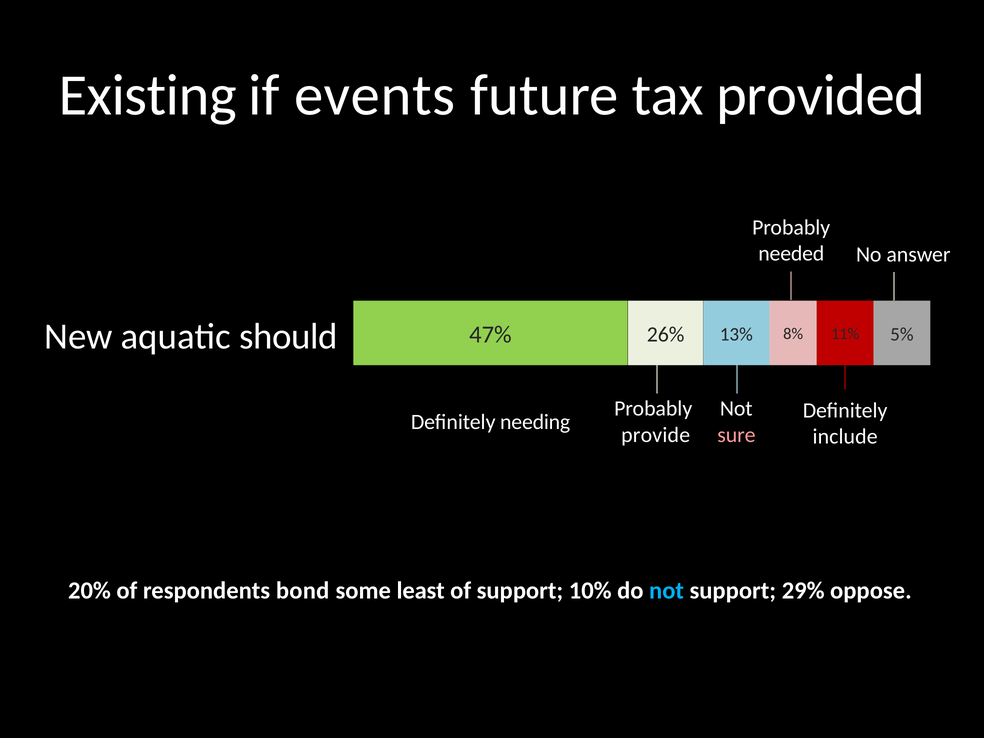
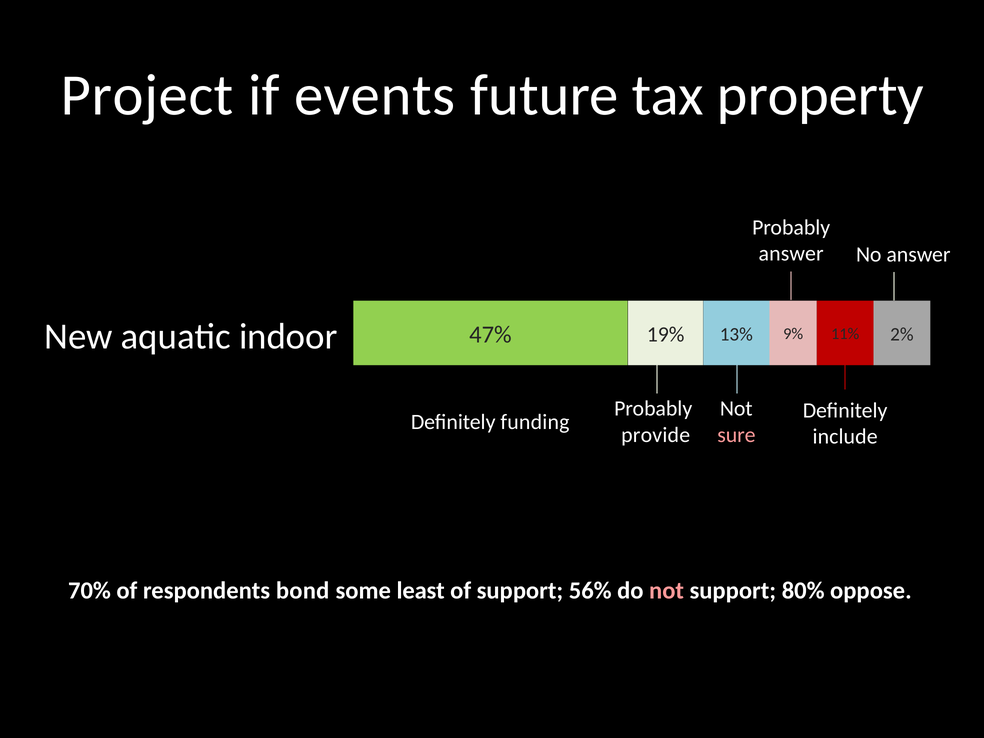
Existing: Existing -> Project (147, 95)
provided: provided -> property (820, 95)
needed: needed -> answer (791, 254)
should: should -> indoor (288, 336)
26%: 26% -> 19% (666, 334)
8%: 8% -> 9% (793, 334)
5%: 5% -> 2% (902, 334)
needing: needing -> funding (535, 422)
20%: 20% -> 70% (89, 591)
10%: 10% -> 56% (590, 591)
not colour: light blue -> pink (667, 591)
29%: 29% -> 80% (803, 591)
